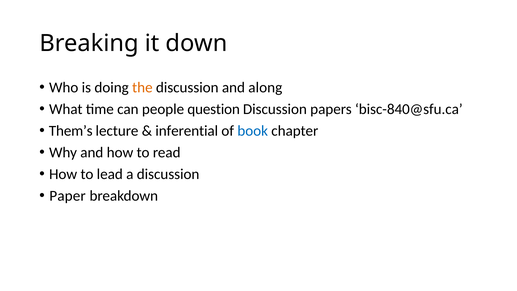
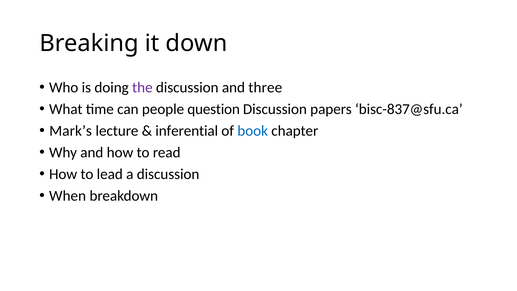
the colour: orange -> purple (142, 87)
along: along -> three (265, 87)
bisc-840@sfu.ca: bisc-840@sfu.ca -> bisc-837@sfu.ca (409, 109)
Them’s: Them’s -> Mark’s (71, 131)
Paper: Paper -> When (68, 196)
